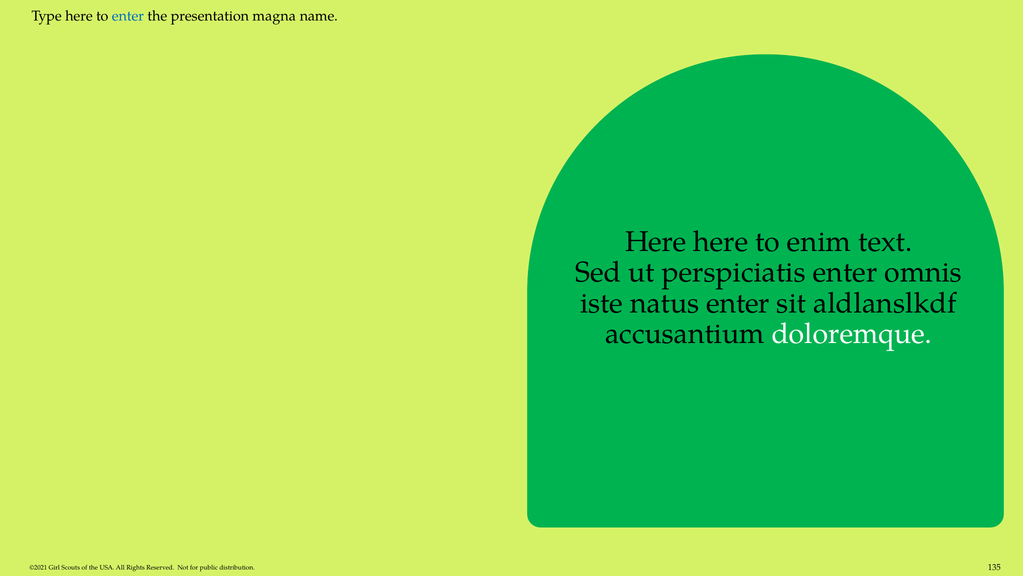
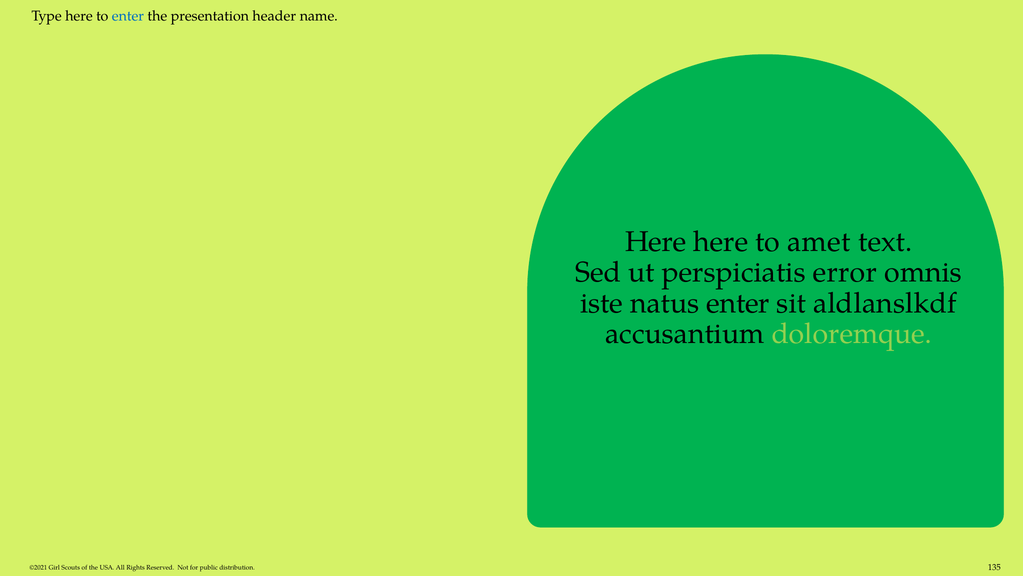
magna: magna -> header (274, 16)
enim: enim -> amet (819, 241)
perspiciatis enter: enter -> error (845, 272)
doloremque colour: white -> light green (852, 334)
